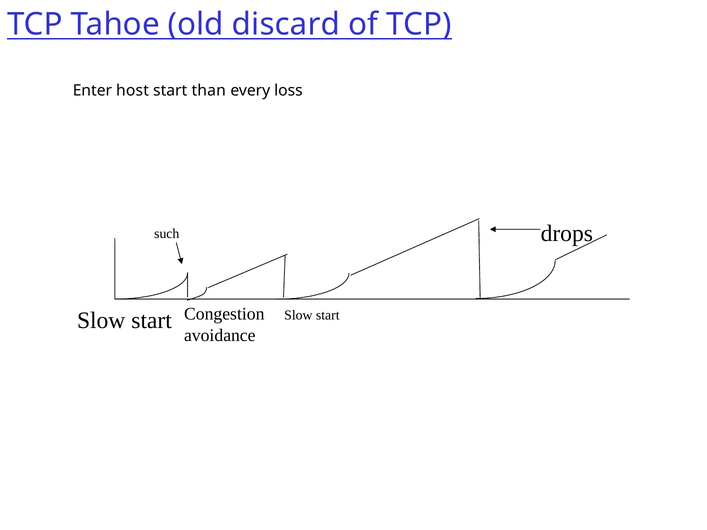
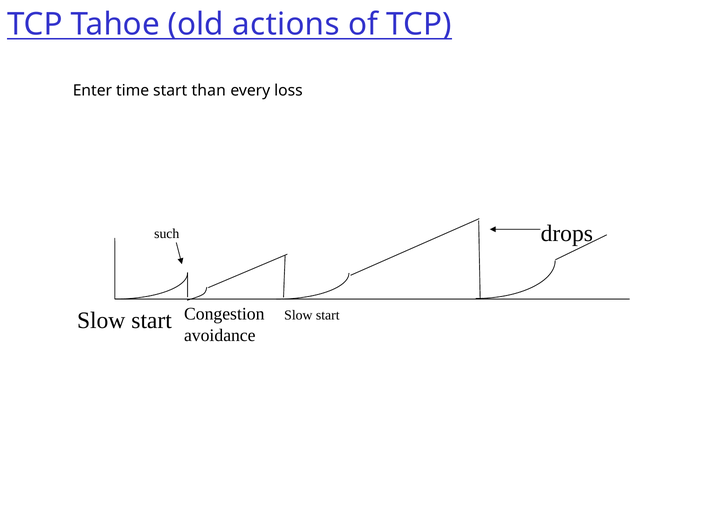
discard: discard -> actions (286, 25)
host: host -> time (133, 90)
